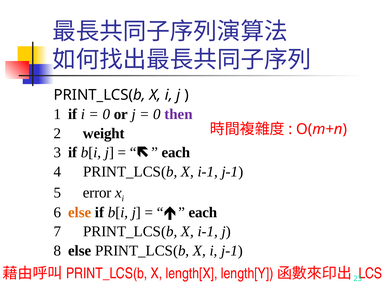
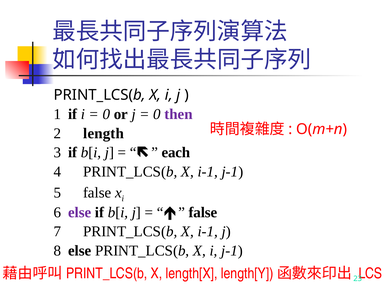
weight: weight -> length (104, 133)
5 error: error -> false (97, 193)
else colour: orange -> purple (80, 212)
each: each -> false (203, 212)
